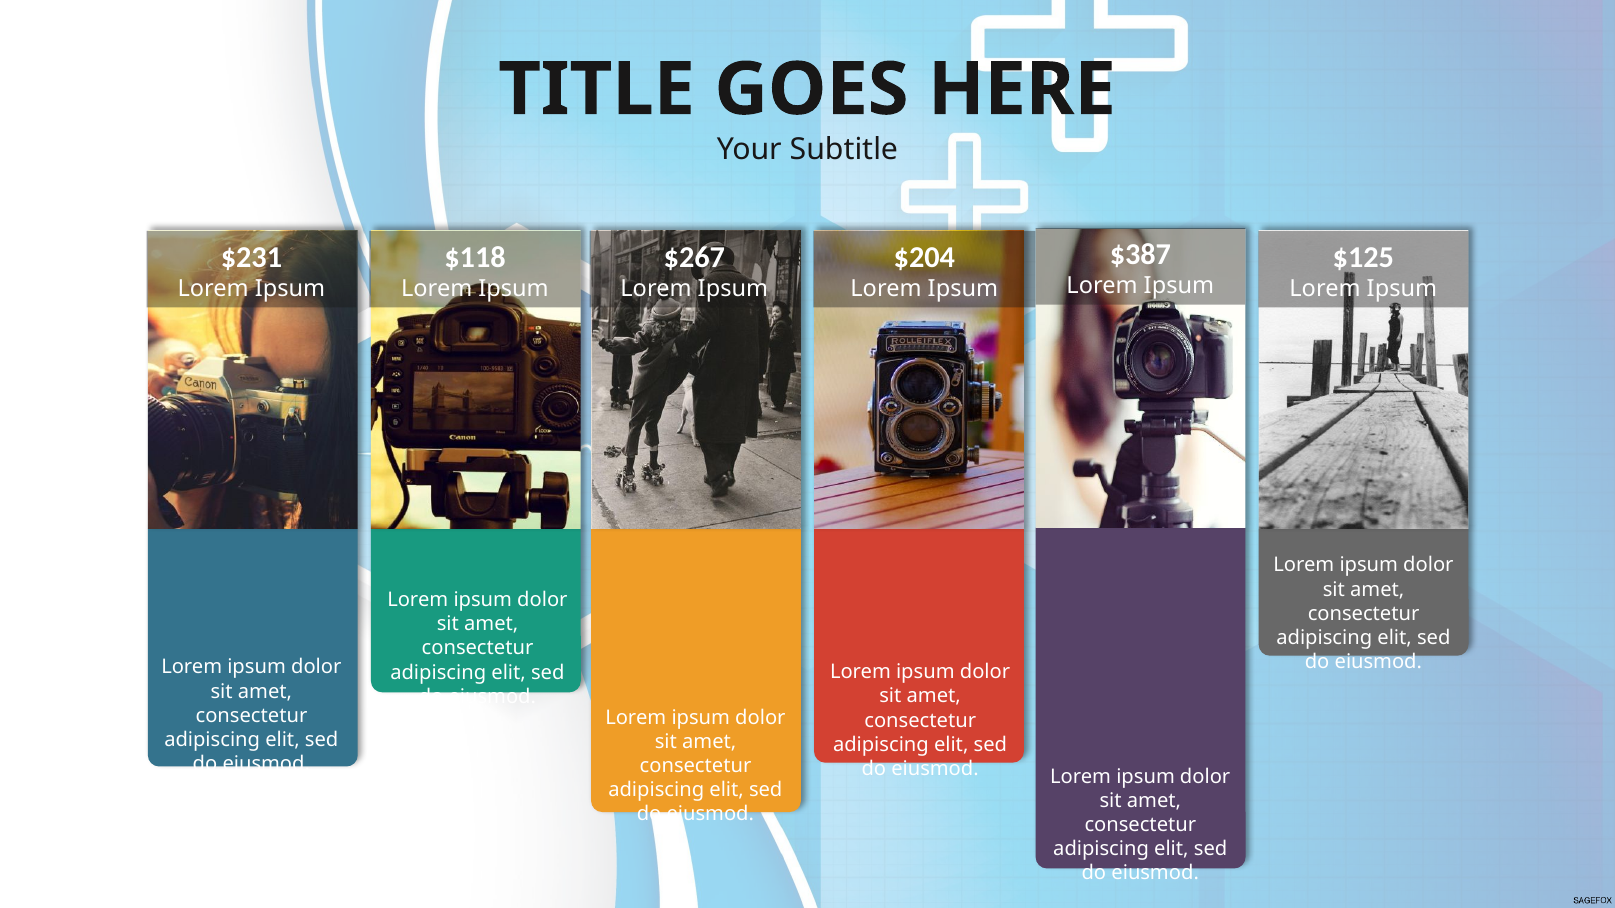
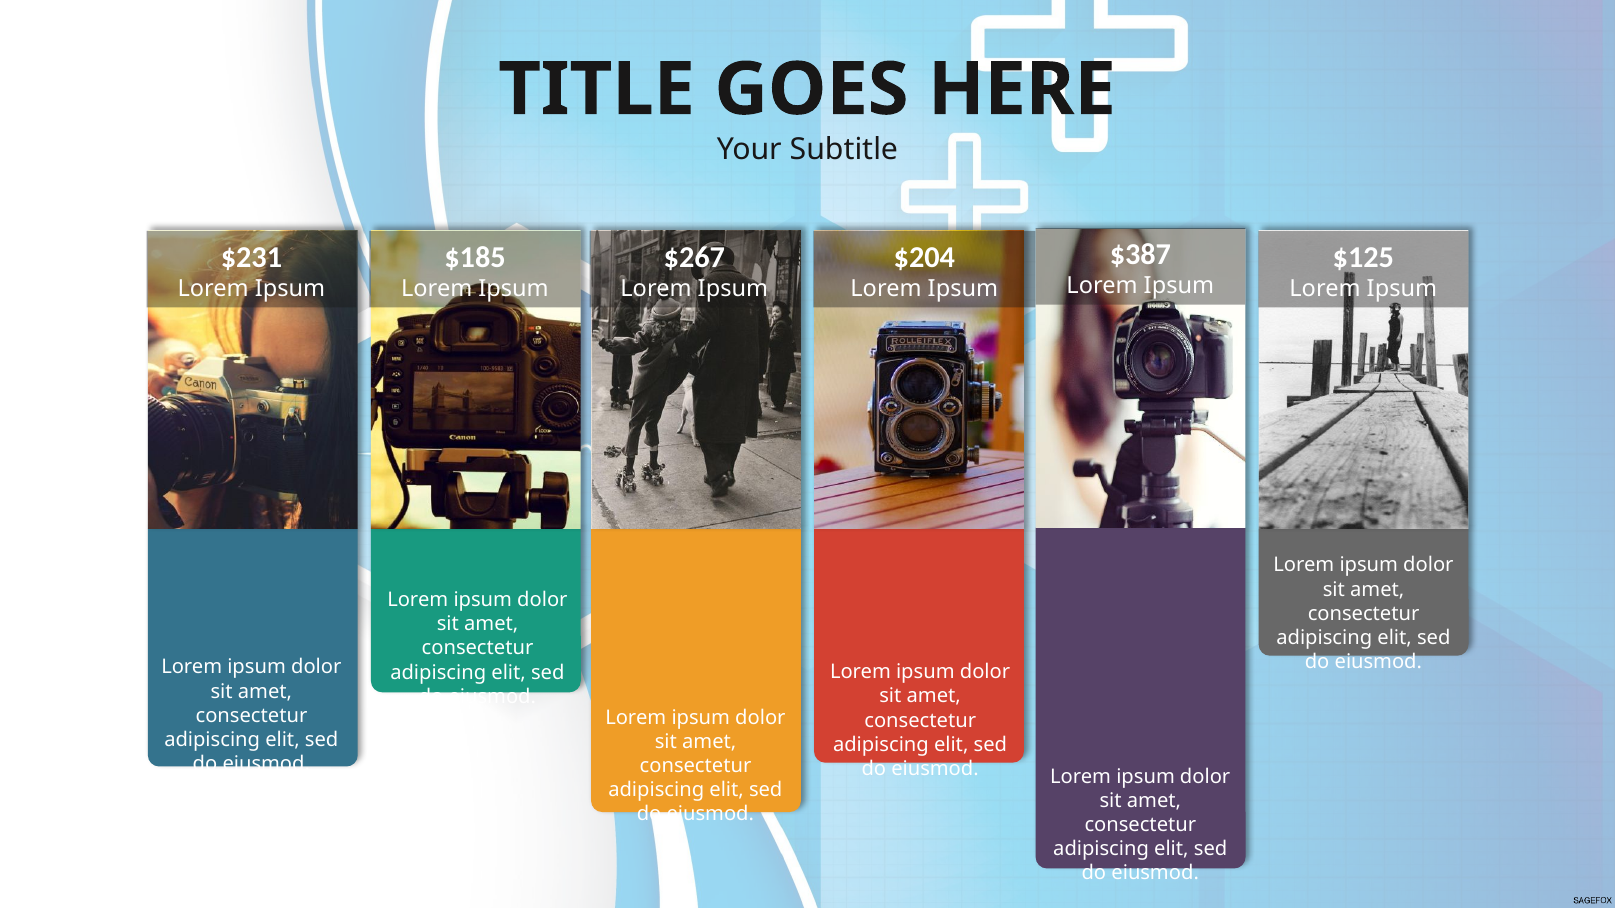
$118: $118 -> $185 (475, 257)
